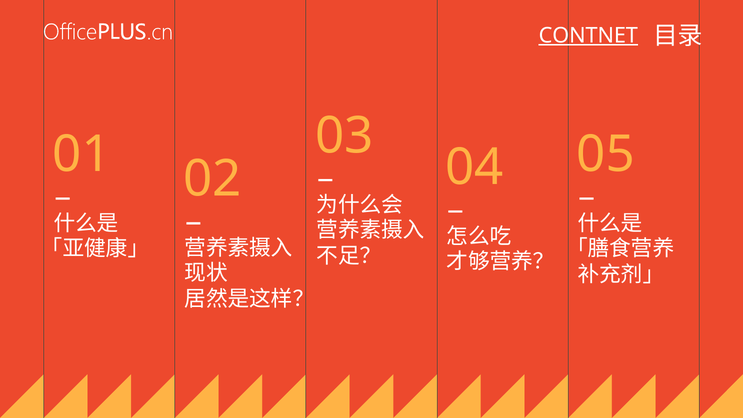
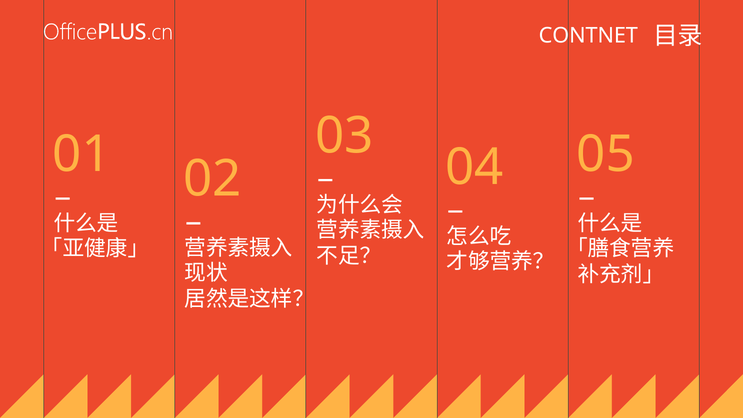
CONTNET underline: present -> none (588, 35)
